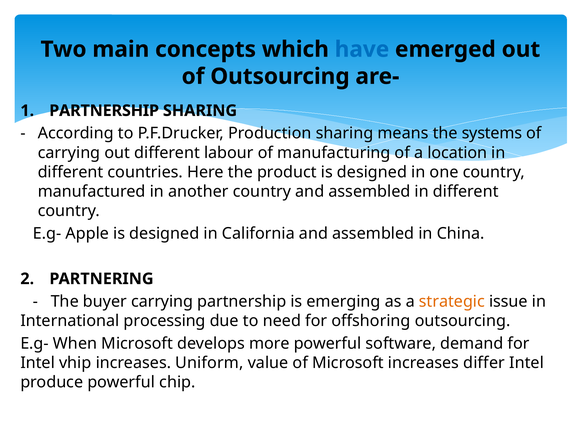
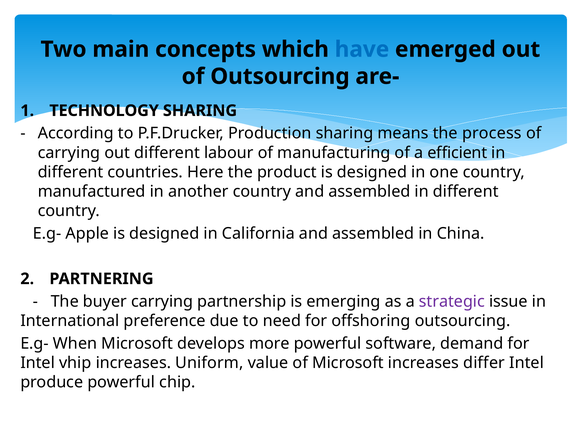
PARTNERSHIP: PARTNERSHIP -> TECHNOLOGY (104, 111)
systems: systems -> process (492, 133)
location: location -> efficient (457, 153)
strategic colour: orange -> purple (452, 301)
processing: processing -> preference (165, 321)
